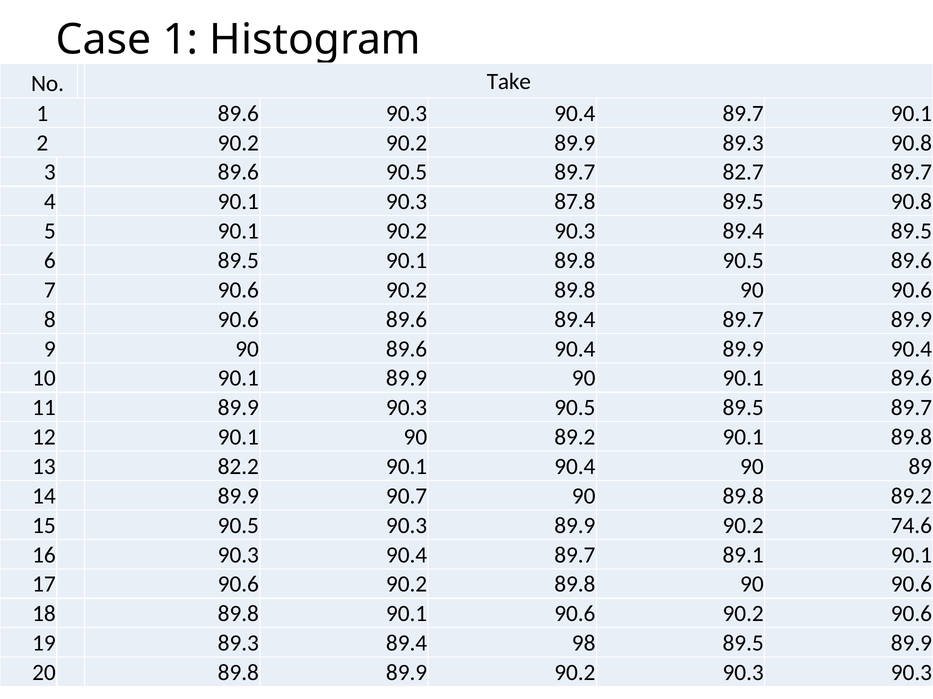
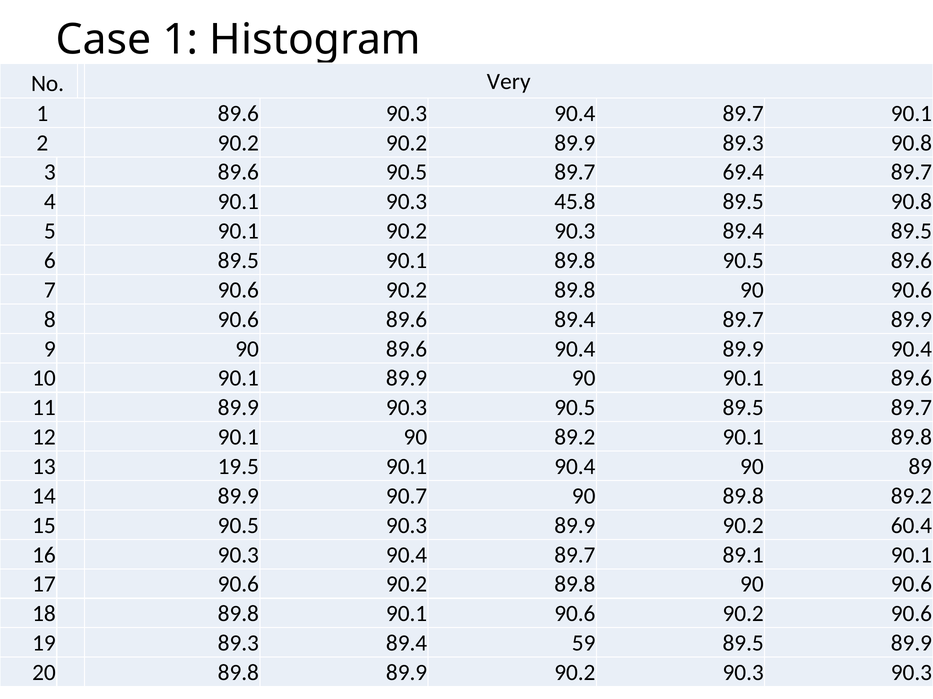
Take: Take -> Very (509, 81)
82.7: 82.7 -> 69.4 (743, 172)
87.8: 87.8 -> 45.8 (575, 202)
82.2: 82.2 -> 19.5 (238, 467)
74.6: 74.6 -> 60.4 (911, 526)
98: 98 -> 59 (584, 644)
